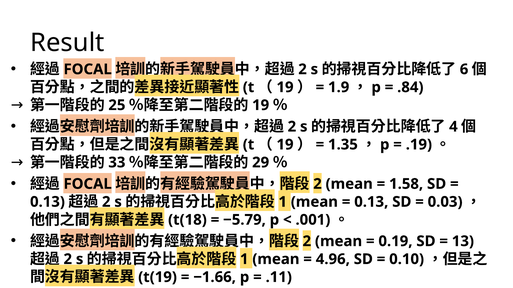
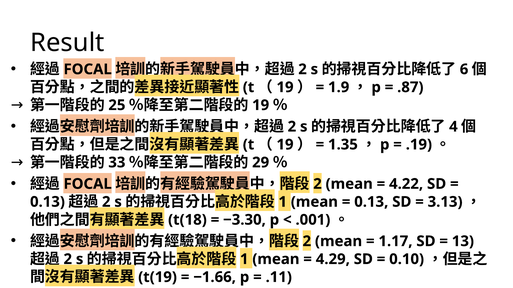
.84: .84 -> .87 (410, 87)
1.58: 1.58 -> 4.22 (406, 184)
0.03: 0.03 -> 3.13 (445, 202)
−5.79: −5.79 -> −3.30 (244, 220)
0.19: 0.19 -> 1.17 (395, 242)
4.96: 4.96 -> 4.29 (333, 260)
